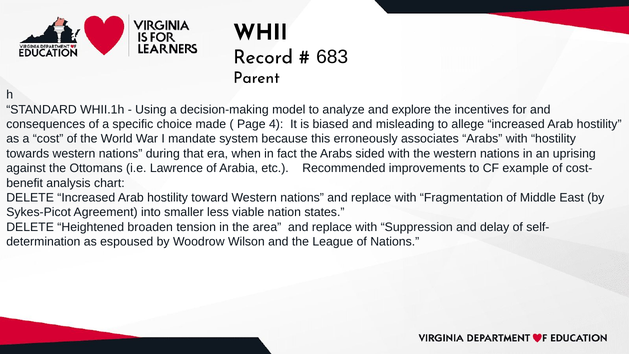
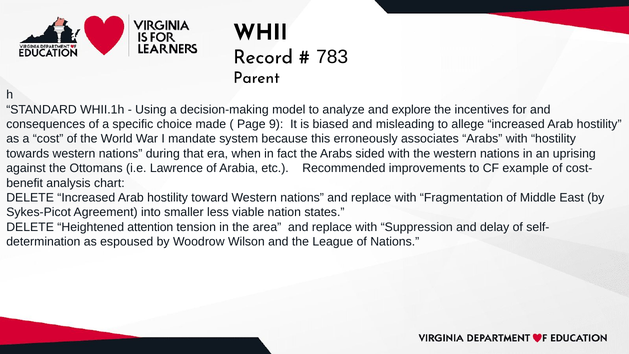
683: 683 -> 783 (332, 57)
4: 4 -> 9 (276, 124)
broaden: broaden -> attention (150, 227)
